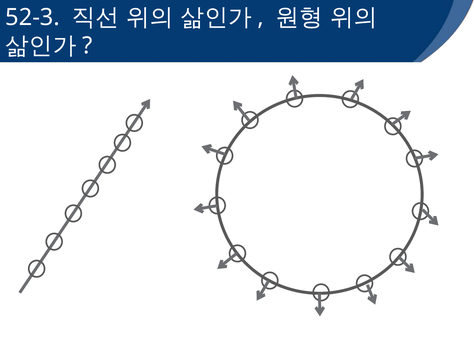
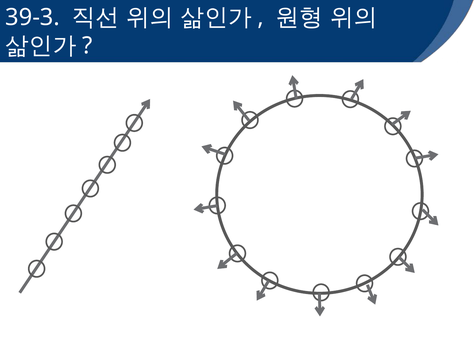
52-3: 52-3 -> 39-3 (33, 17)
